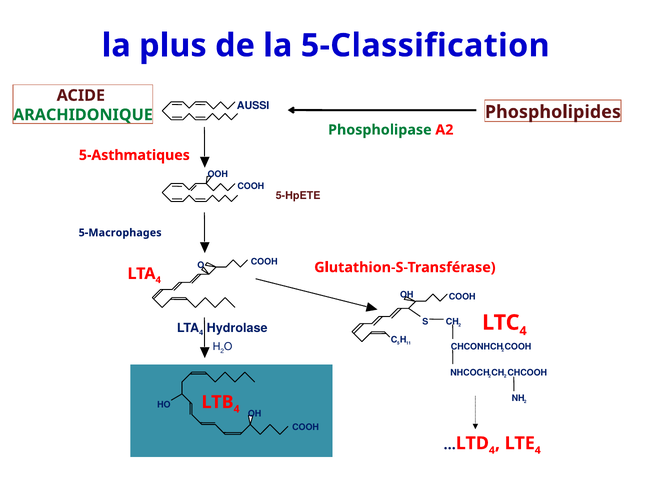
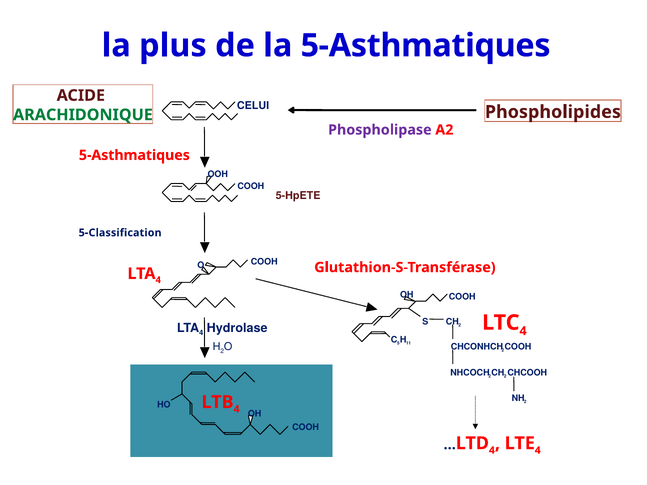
la 5-Classification: 5-Classification -> 5-Asthmatiques (426, 46)
AUSSI: AUSSI -> CELUI (253, 106)
Phospholipase colour: green -> purple (380, 130)
5-Macrophages: 5-Macrophages -> 5-Classification (120, 233)
